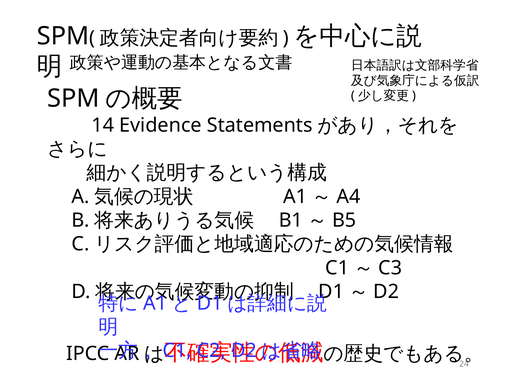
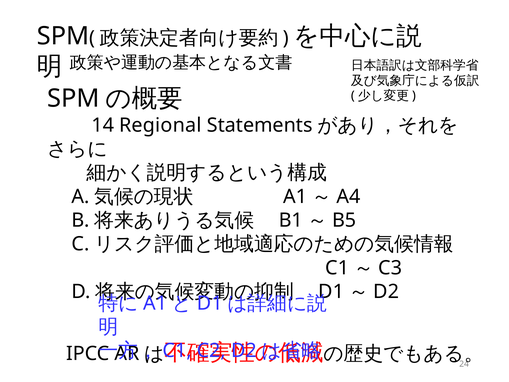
Evidence: Evidence -> Regional (160, 125)
